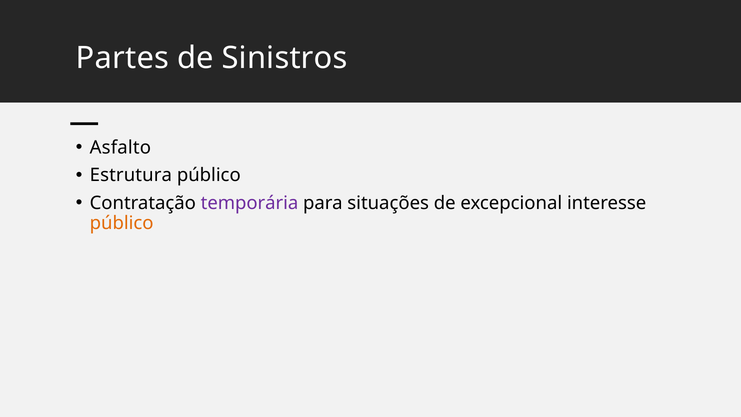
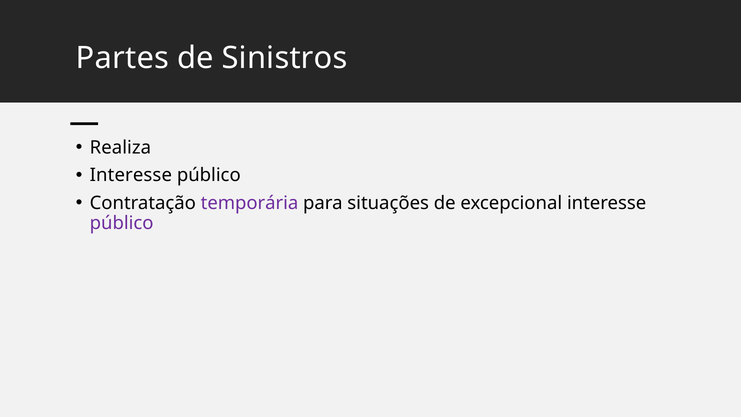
Asfalto: Asfalto -> Realiza (120, 147)
Estrutura: Estrutura -> Interesse (131, 175)
público colour: orange -> purple (122, 223)
